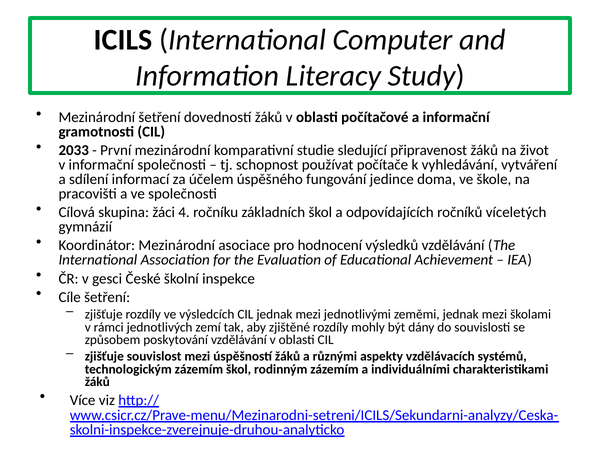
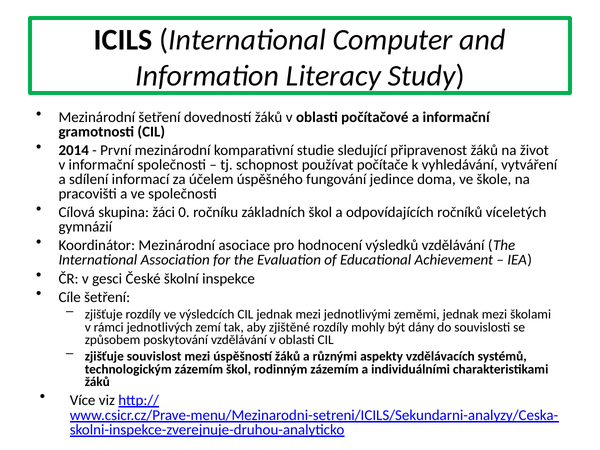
2033: 2033 -> 2014 (74, 151)
4: 4 -> 0 (184, 212)
